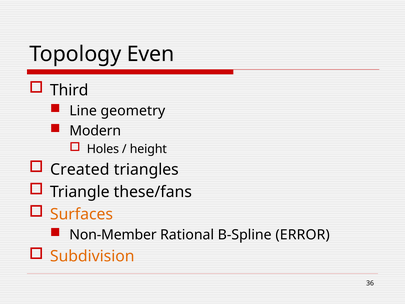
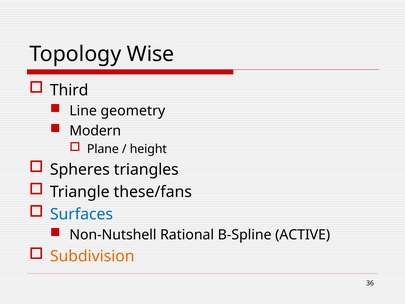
Even: Even -> Wise (151, 54)
Holes: Holes -> Plane (103, 149)
Created: Created -> Spheres (80, 169)
Surfaces colour: orange -> blue (81, 214)
Non-Member: Non-Member -> Non-Nutshell (113, 235)
ERROR: ERROR -> ACTIVE (303, 235)
